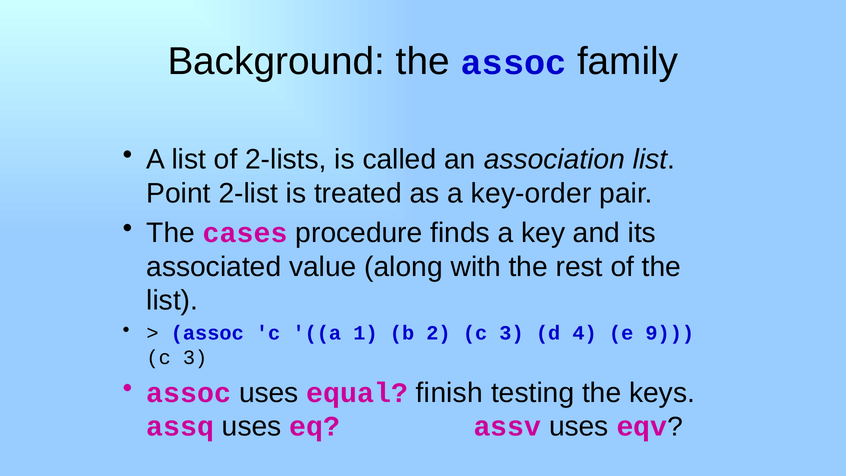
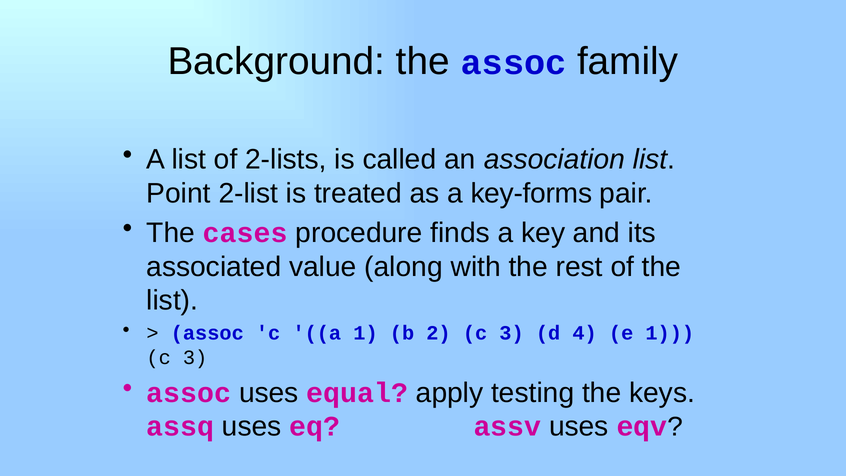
key-order: key-order -> key-forms (531, 193)
e 9: 9 -> 1 (670, 333)
finish: finish -> apply (450, 393)
